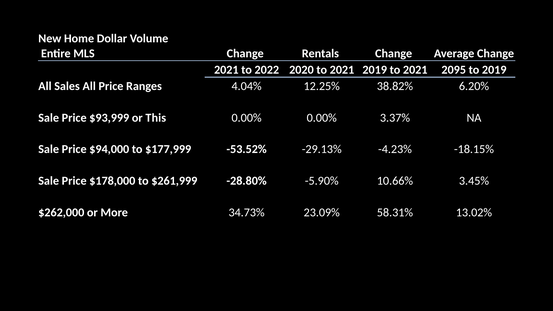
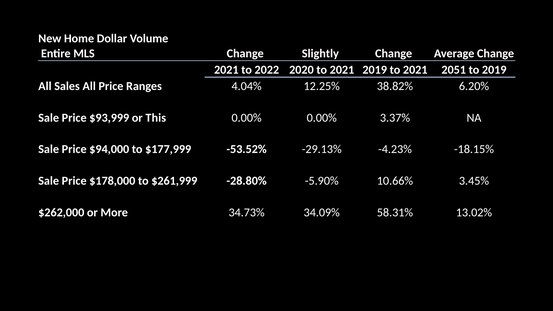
Rentals: Rentals -> Slightly (320, 53)
2095: 2095 -> 2051 (454, 70)
23.09%: 23.09% -> 34.09% (322, 213)
